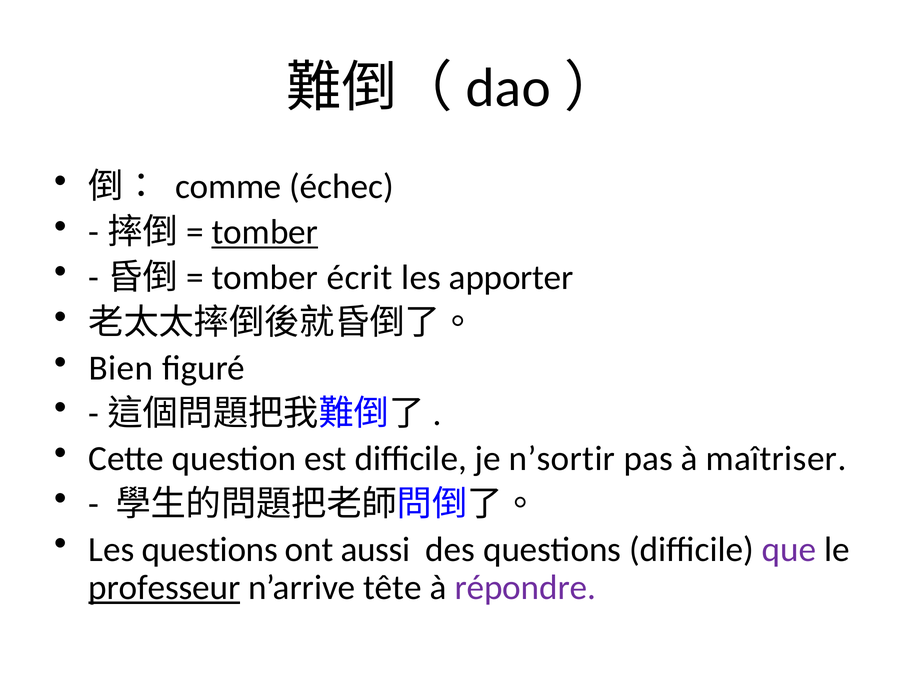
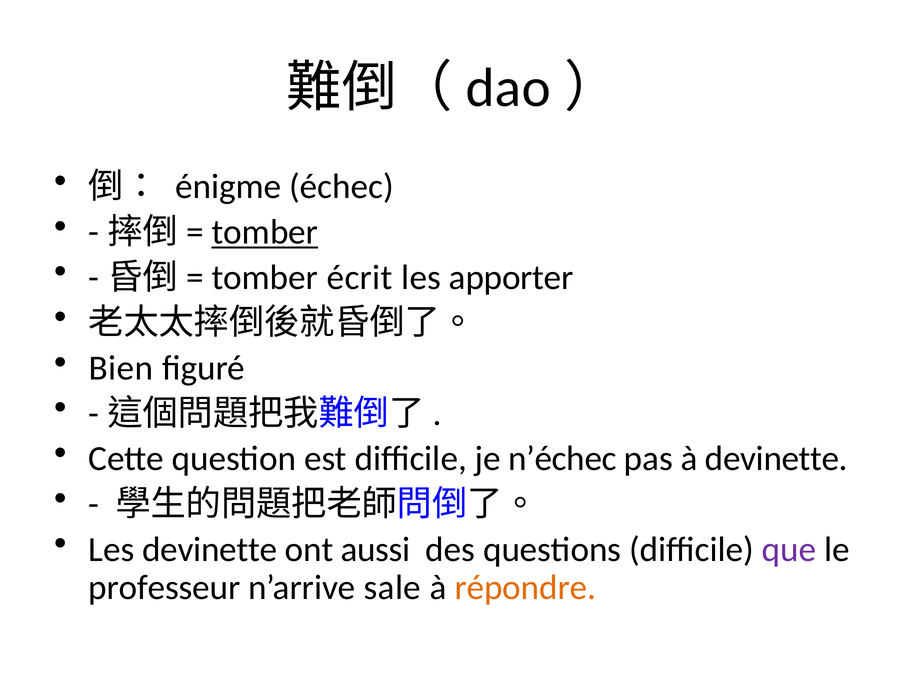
comme: comme -> énigme (228, 187)
n’sortir: n’sortir -> n’échec (562, 458)
à maîtriser: maîtriser -> devinette (776, 458)
Les questions: questions -> devinette (210, 549)
professeur underline: present -> none (164, 587)
tête: tête -> sale (392, 587)
répondre colour: purple -> orange (525, 587)
